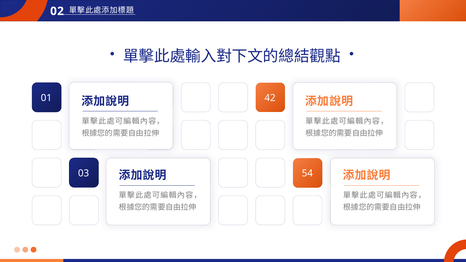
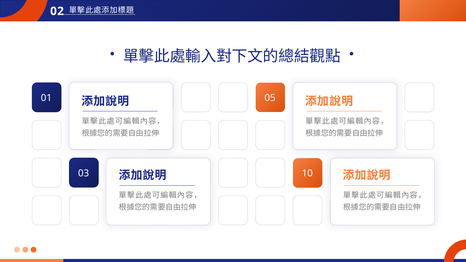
42: 42 -> 05 (270, 98)
54: 54 -> 10 (307, 174)
